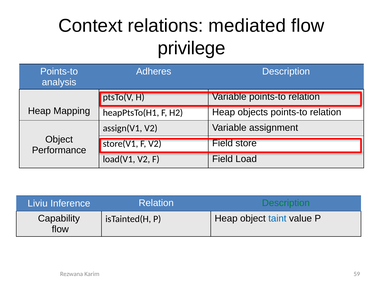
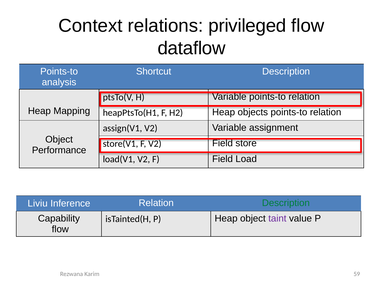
mediated: mediated -> privileged (247, 26)
privilege: privilege -> dataflow (192, 48)
Adheres: Adheres -> Shortcut (154, 72)
taint colour: blue -> purple (277, 219)
